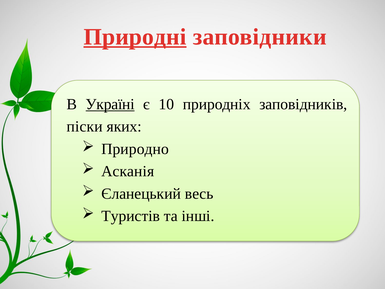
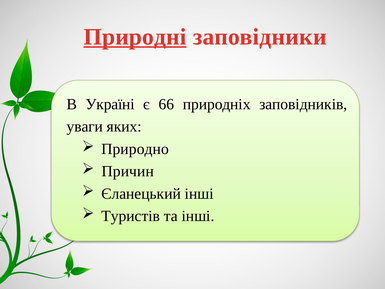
Україні underline: present -> none (110, 104)
10: 10 -> 66 (166, 104)
піски: піски -> уваги (85, 126)
Асканія: Асканія -> Причин (128, 171)
Єланецький весь: весь -> інші (199, 193)
